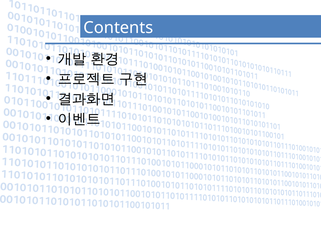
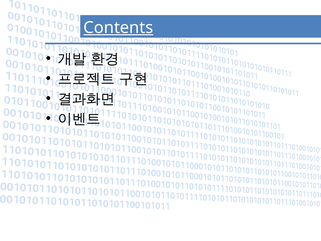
Contents underline: none -> present (118, 28)
